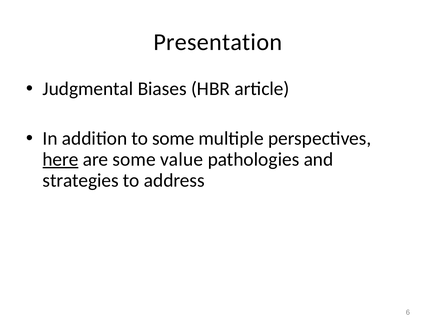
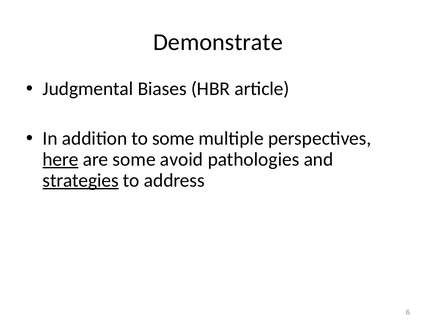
Presentation: Presentation -> Demonstrate (218, 42)
value: value -> avoid (182, 159)
strategies underline: none -> present (81, 180)
